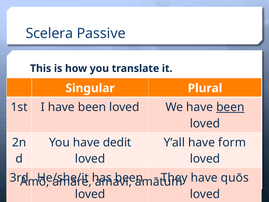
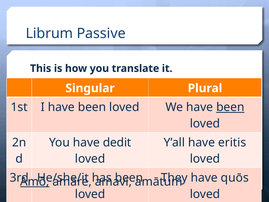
Scelera: Scelera -> Librum (49, 33)
form: form -> eritis (232, 142)
Amō underline: none -> present (35, 181)
